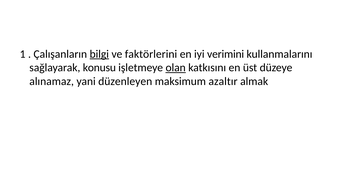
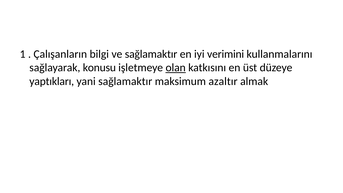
bilgi underline: present -> none (99, 54)
ve faktörlerini: faktörlerini -> sağlamaktır (151, 54)
alınamaz: alınamaz -> yaptıkları (52, 81)
yani düzenleyen: düzenleyen -> sağlamaktır (125, 81)
